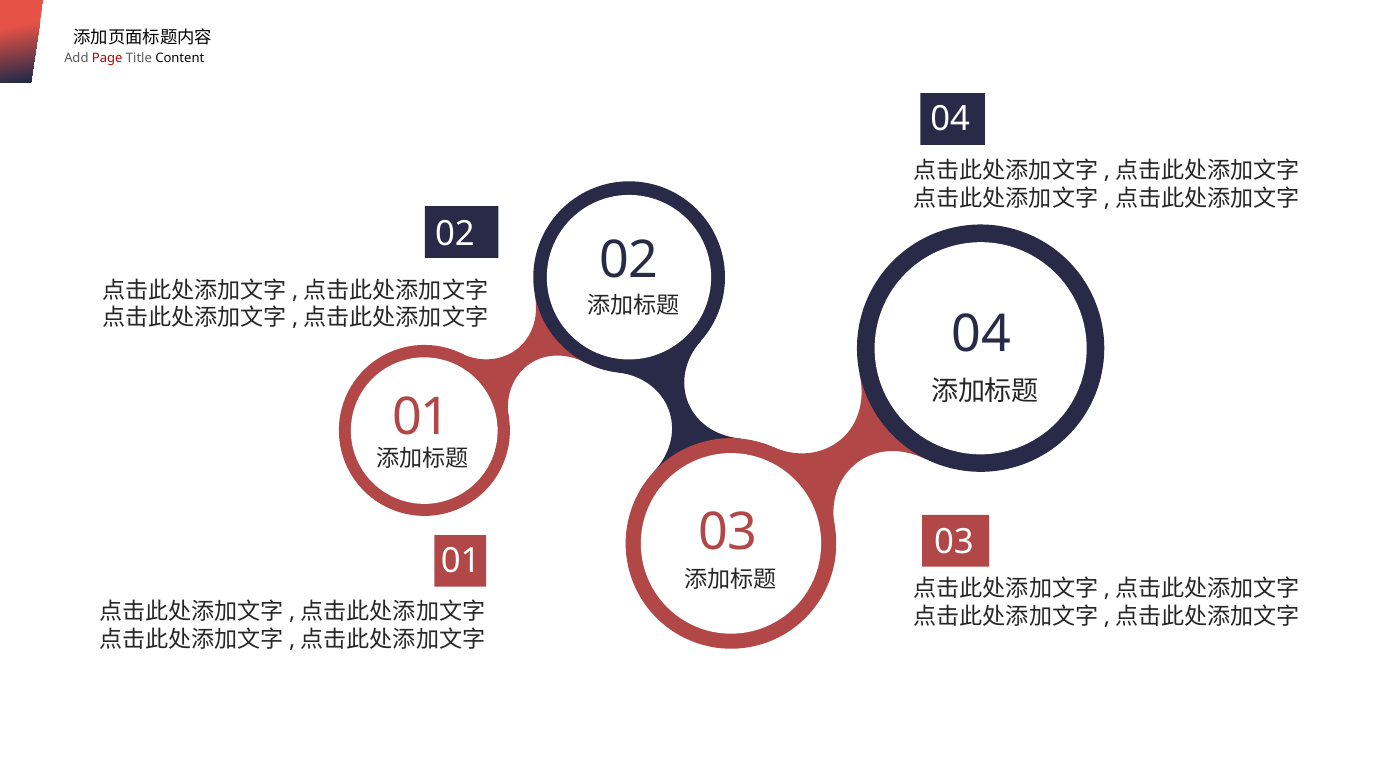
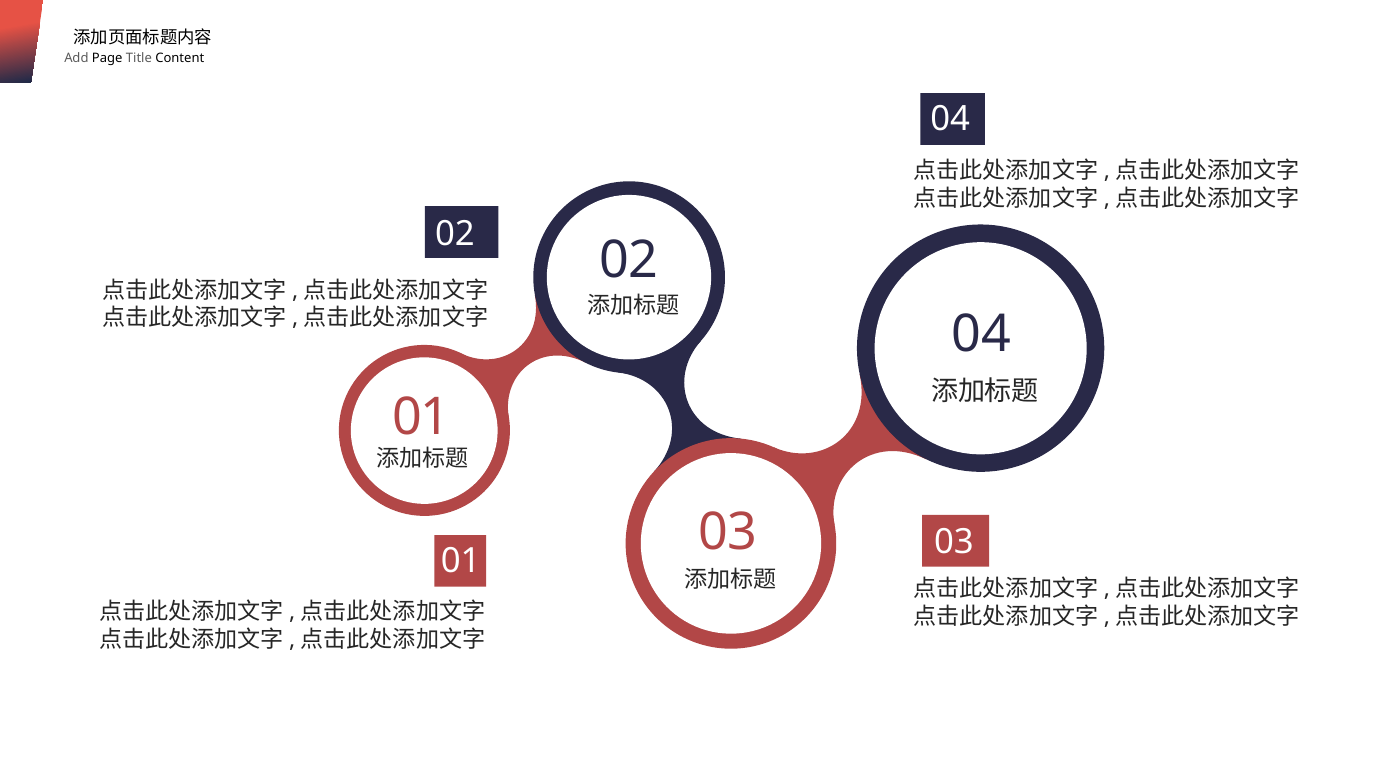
Page colour: red -> black (107, 58)
